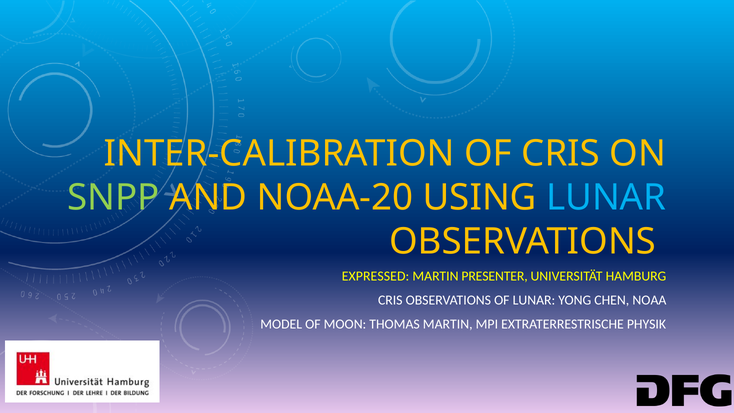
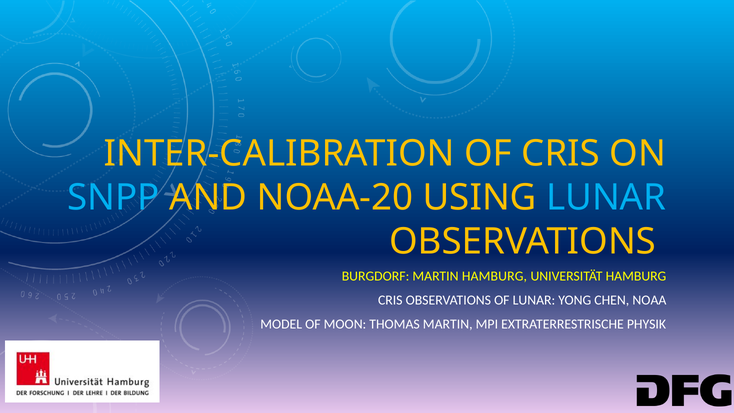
SNPP colour: light green -> light blue (113, 198)
EXPRESSED: EXPRESSED -> BURGDORF (376, 276)
MARTIN PRESENTER: PRESENTER -> HAMBURG (494, 276)
